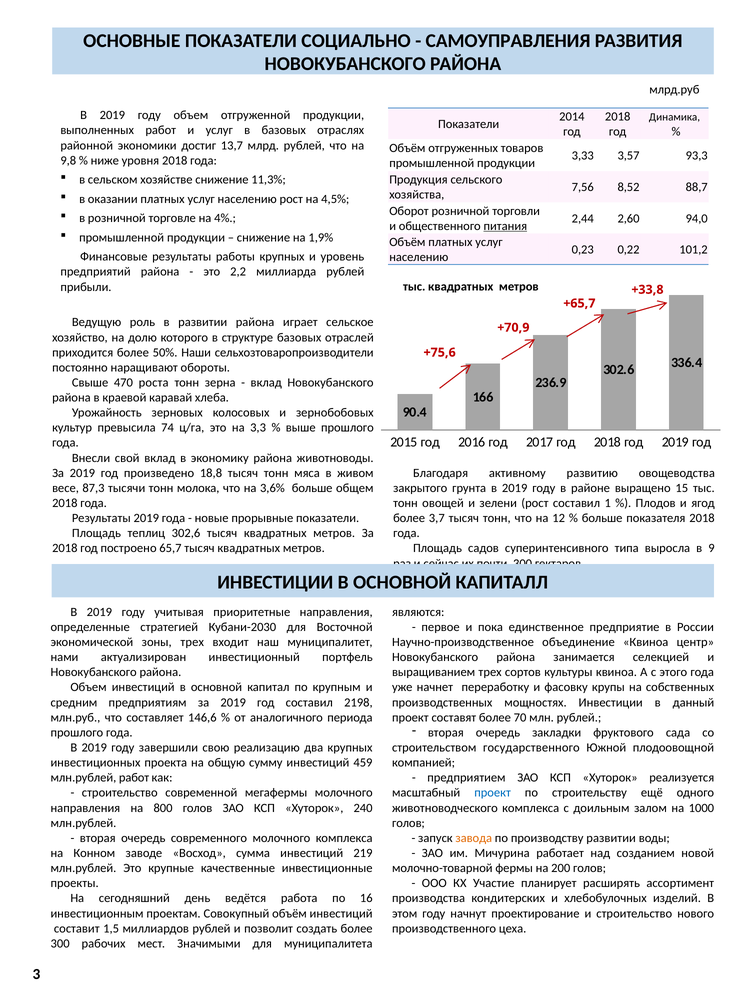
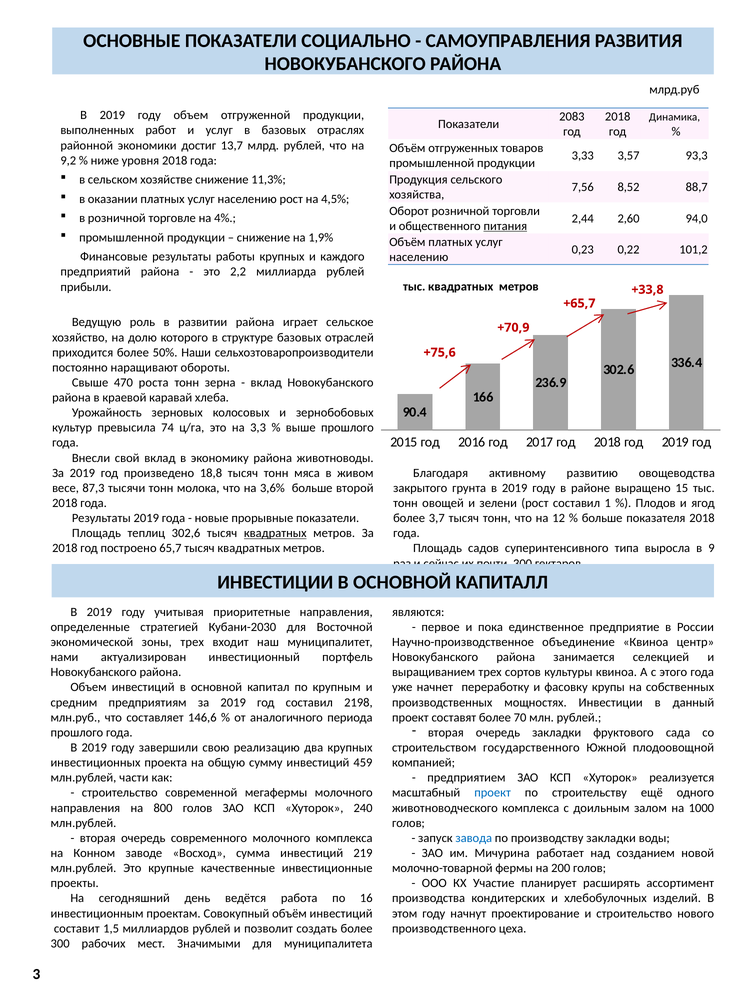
2014: 2014 -> 2083 (572, 116)
9,8: 9,8 -> 9,2 (68, 160)
уровень: уровень -> каждого (342, 257)
общем: общем -> второй (355, 488)
квадратных underline: none -> present (275, 533)
млн.рублей работ: работ -> части (134, 777)
завода colour: orange -> blue (474, 837)
производству развитии: развитии -> закладки (611, 837)
